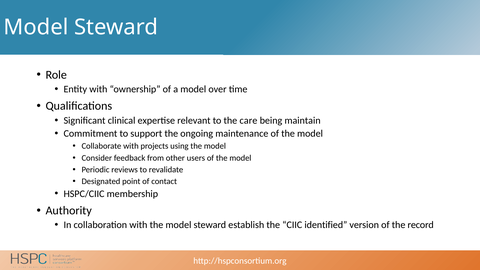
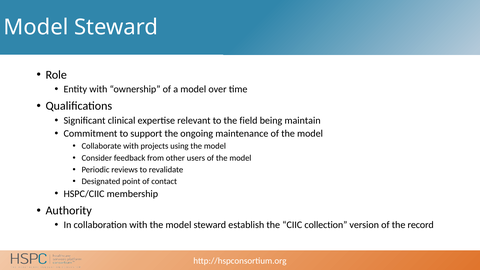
care: care -> field (248, 120)
identified: identified -> collection (326, 225)
